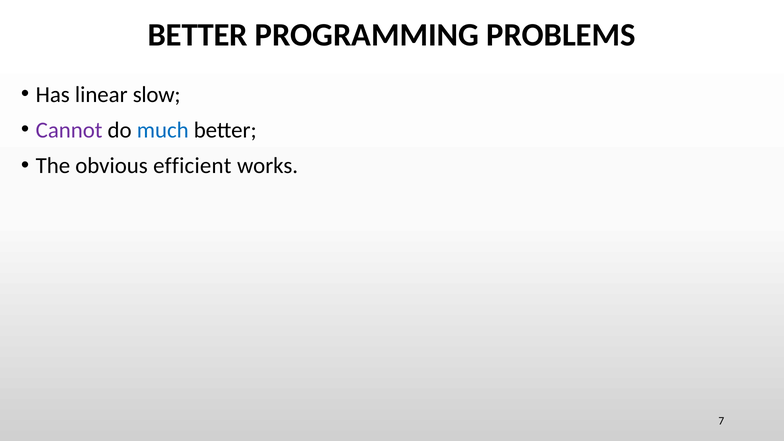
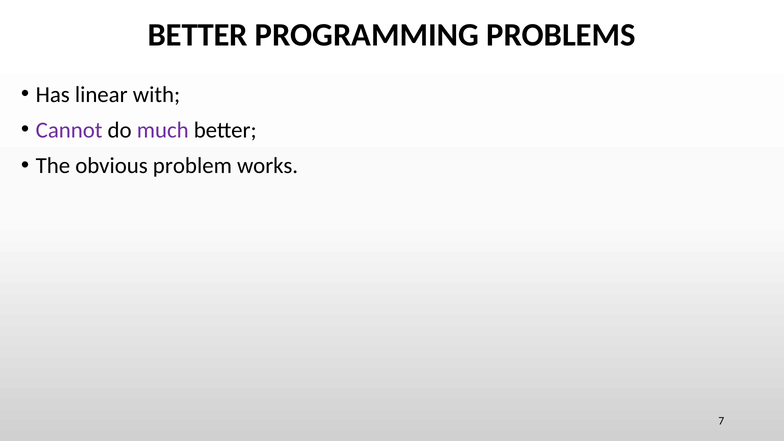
slow: slow -> with (157, 95)
much colour: blue -> purple (163, 130)
efficient: efficient -> problem (192, 166)
